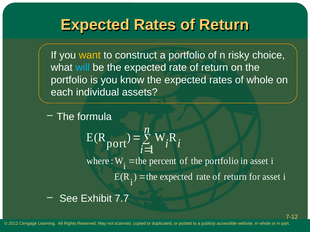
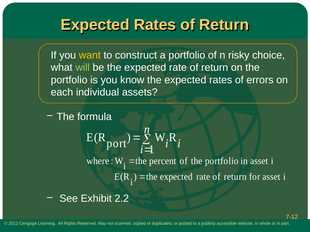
will colour: light blue -> light green (83, 68)
of whole: whole -> errors (260, 80)
7.7: 7.7 -> 2.2 (122, 199)
